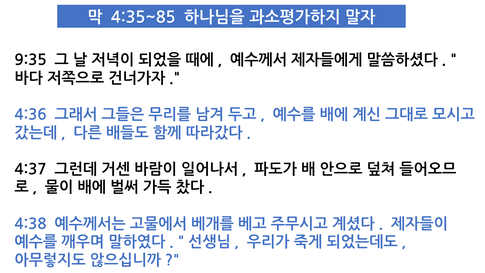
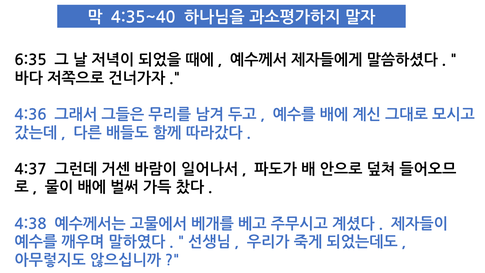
4:35~85: 4:35~85 -> 4:35~40 (143, 17)
9:35: 9:35 -> 6:35 (31, 60)
